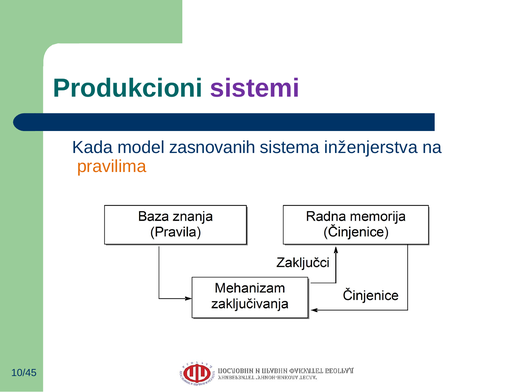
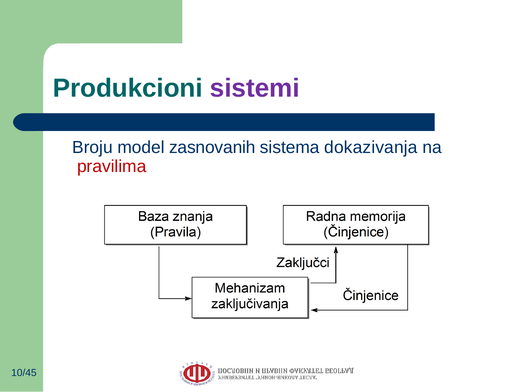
Kada: Kada -> Broju (92, 147)
inženjerstva: inženjerstva -> dokazivanja (371, 147)
pravilima colour: orange -> red (112, 166)
